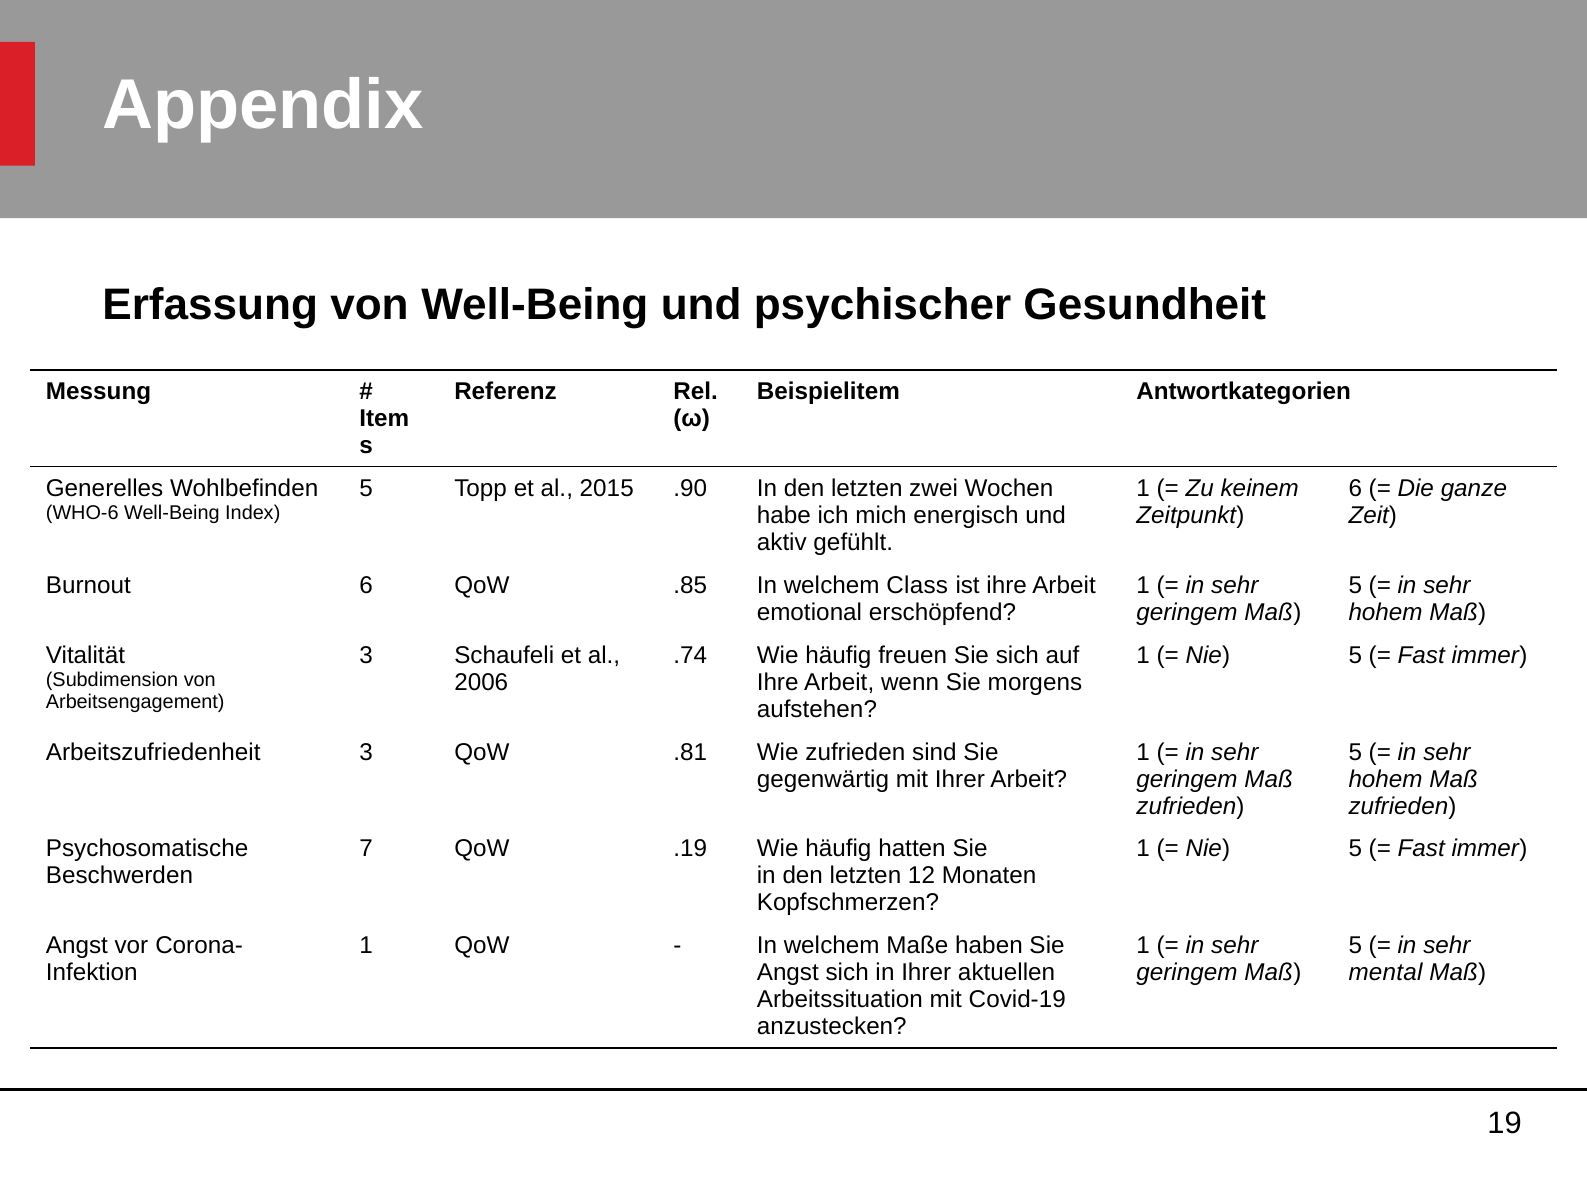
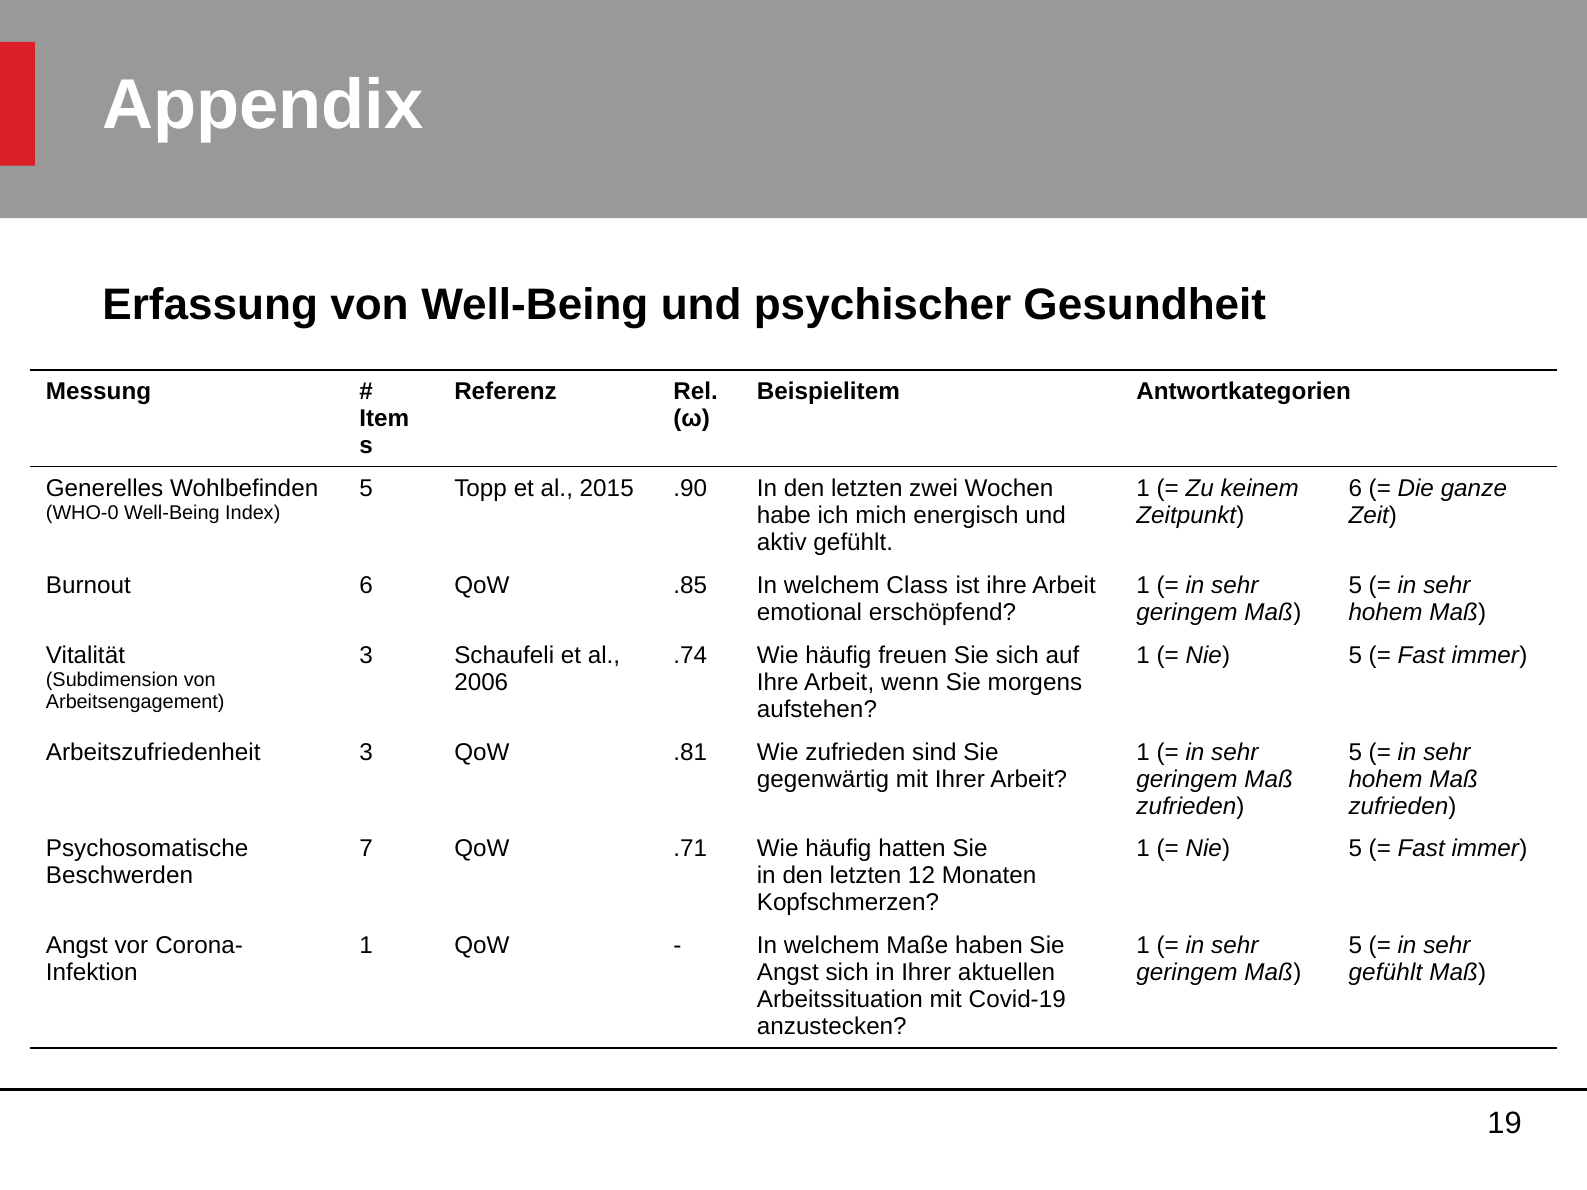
WHO-6: WHO-6 -> WHO-0 (82, 513)
.19: .19 -> .71 (690, 849)
mental: mental -> gefühlt (1385, 973)
